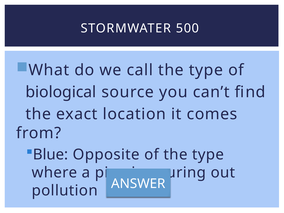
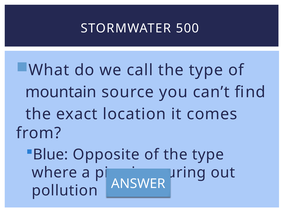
biological: biological -> mountain (61, 92)
